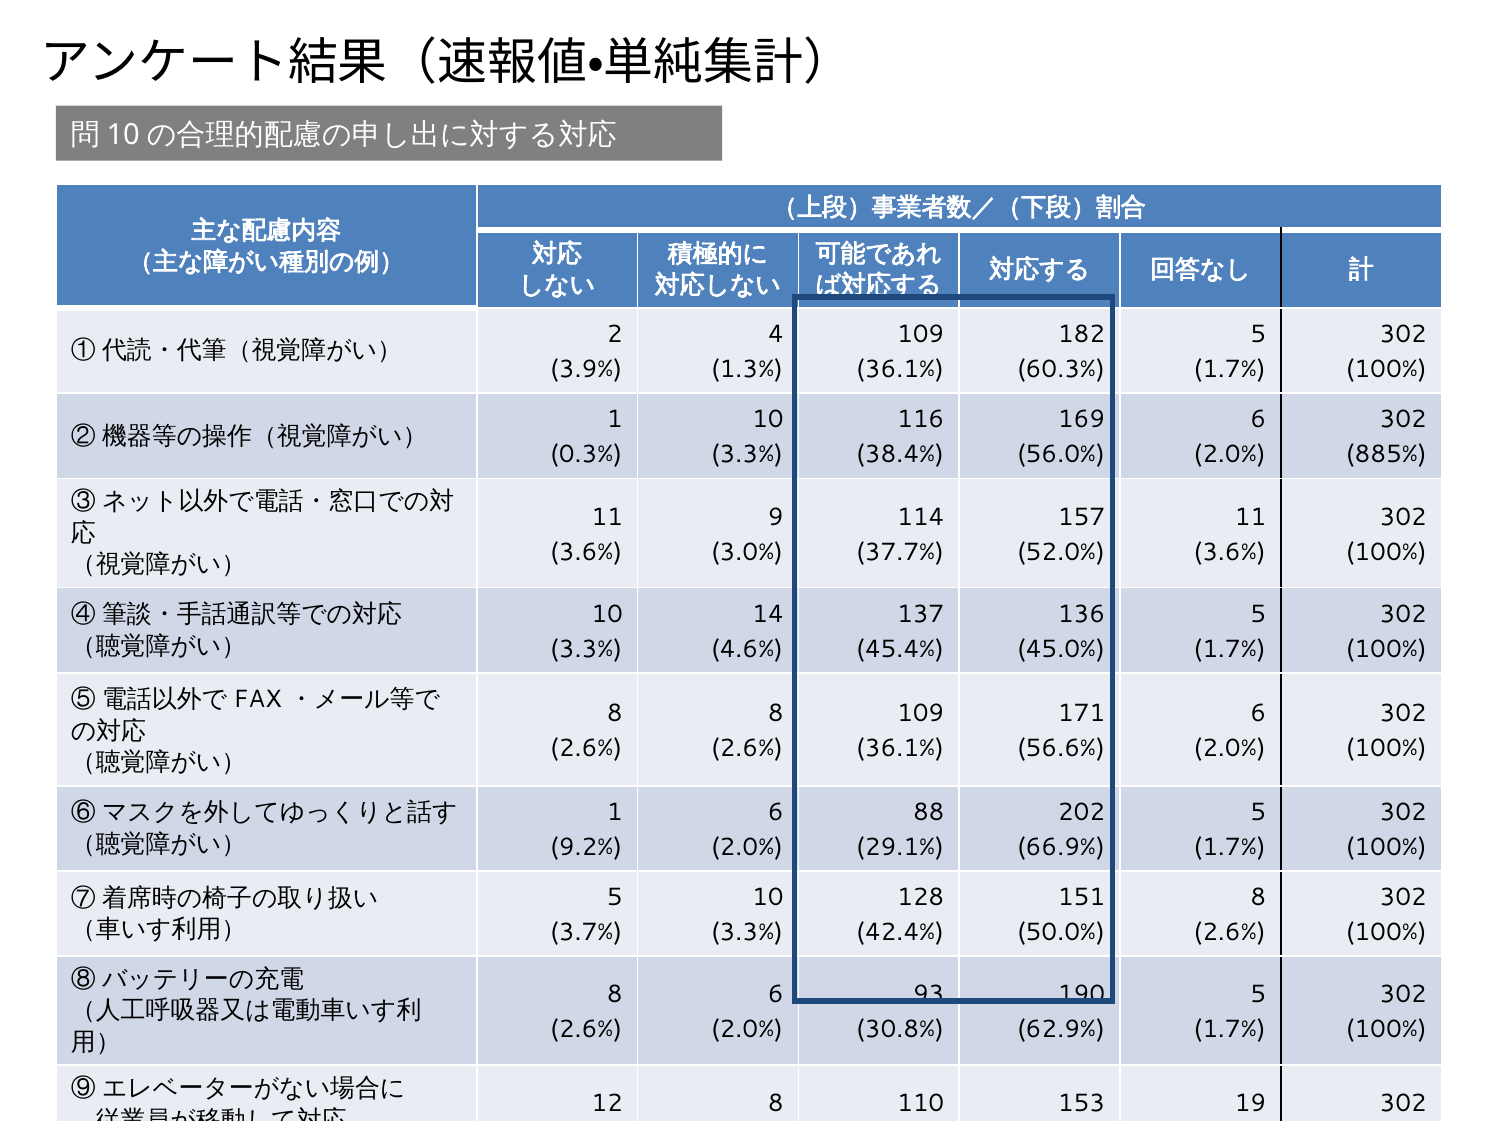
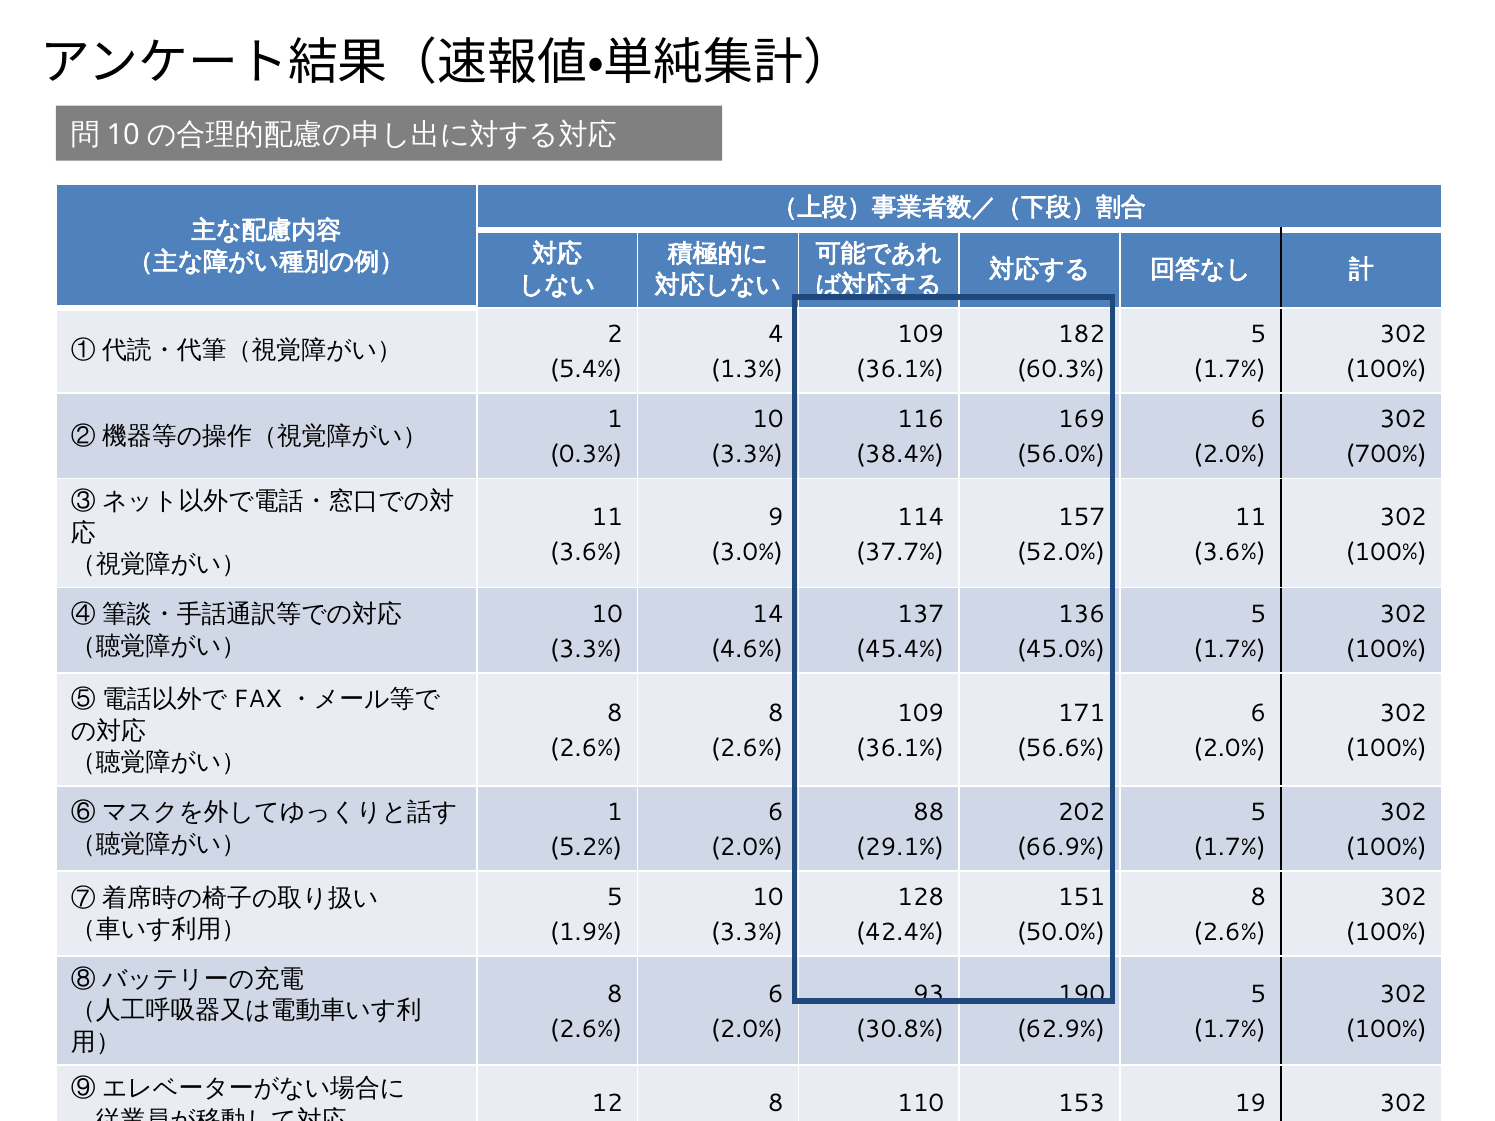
3.9%: 3.9% -> 5.4% (586, 370)
885%: 885% -> 700% (1386, 455)
9.2%: 9.2% -> 5.2% (586, 847)
3.7%: 3.7% -> 1.9% (586, 933)
